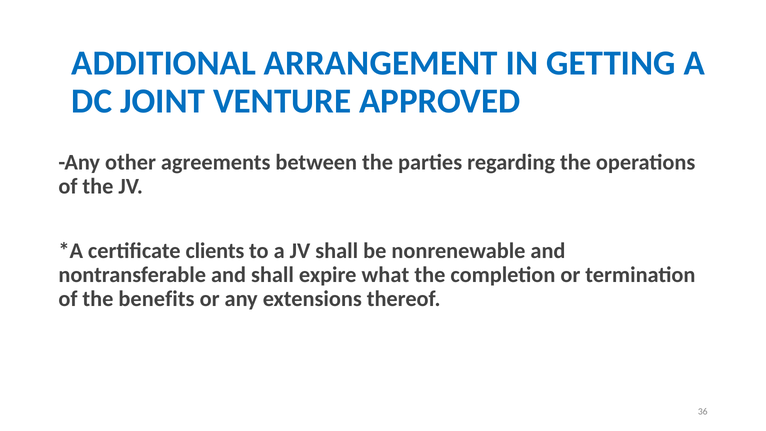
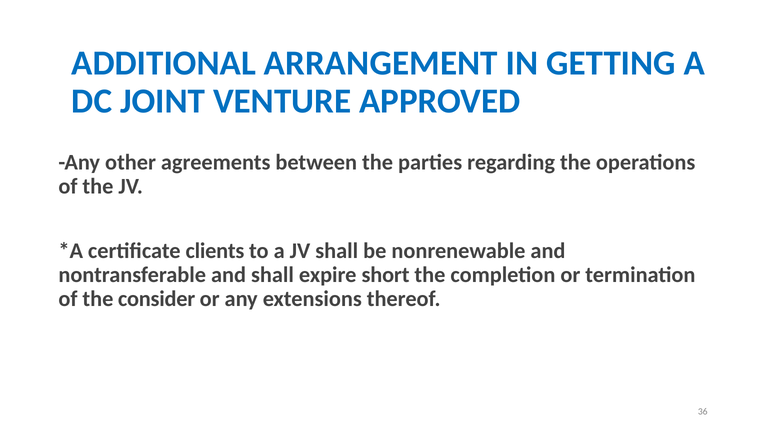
what: what -> short (386, 275)
benefits: benefits -> consider (157, 299)
